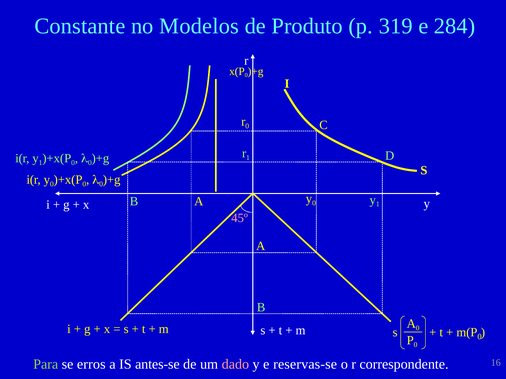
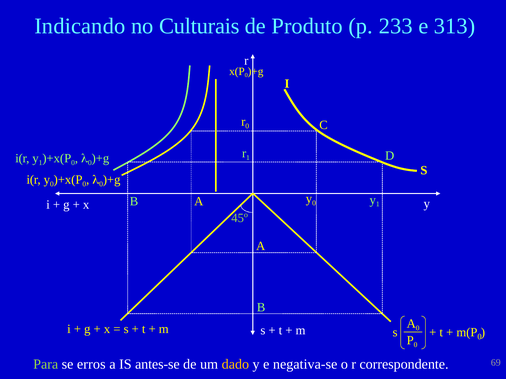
Constante: Constante -> Indicando (80, 26)
Modelos: Modelos -> Culturais (199, 26)
319: 319 -> 233 (396, 26)
284: 284 -> 313 (455, 26)
45º colour: pink -> light green (240, 218)
dado colour: pink -> yellow (235, 365)
reservas-se: reservas-se -> negativa-se (305, 365)
16: 16 -> 69 (496, 363)
